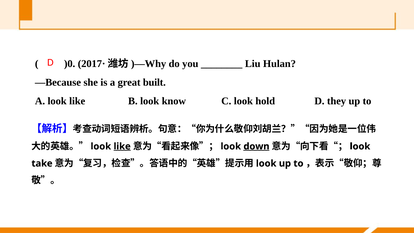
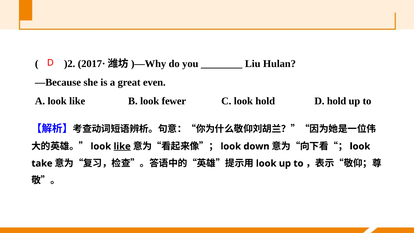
)0: )0 -> )2 (70, 64)
built: built -> even (154, 82)
know: know -> fewer (174, 101)
D they: they -> hold (337, 101)
down underline: present -> none (256, 146)
